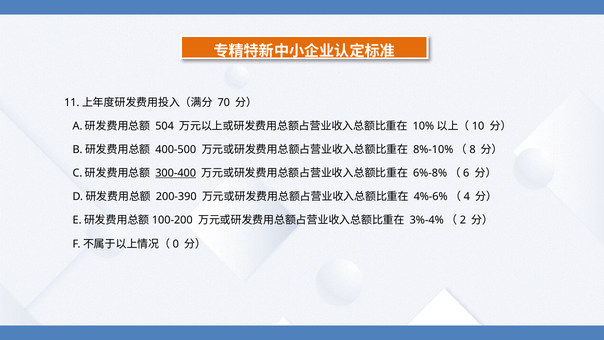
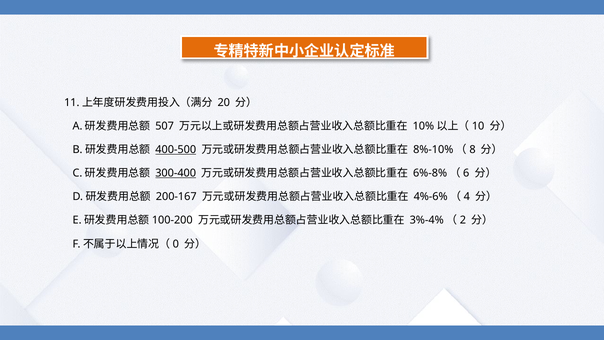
70: 70 -> 20 (224, 102)
504: 504 -> 507 (165, 126)
400-500 underline: none -> present (176, 149)
200-390: 200-390 -> 200-167 (176, 197)
